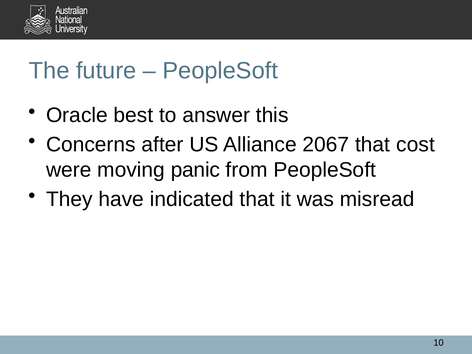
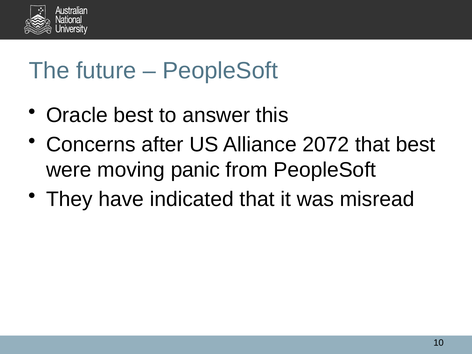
2067: 2067 -> 2072 (326, 145)
that cost: cost -> best (416, 145)
